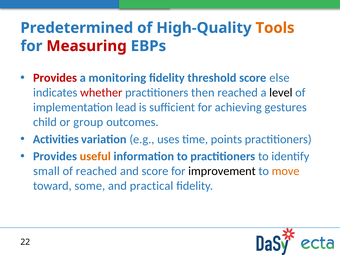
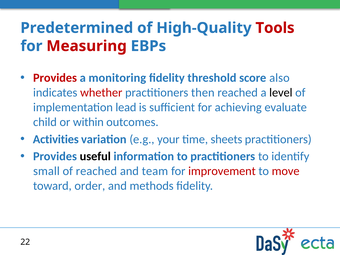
Tools colour: orange -> red (275, 28)
else: else -> also (279, 78)
gestures: gestures -> evaluate (286, 107)
group: group -> within (88, 122)
uses: uses -> your (168, 139)
points: points -> sheets (226, 139)
useful colour: orange -> black (95, 156)
and score: score -> team (155, 171)
improvement colour: black -> red (222, 171)
move colour: orange -> red (286, 171)
some: some -> order (90, 186)
practical: practical -> methods (152, 186)
